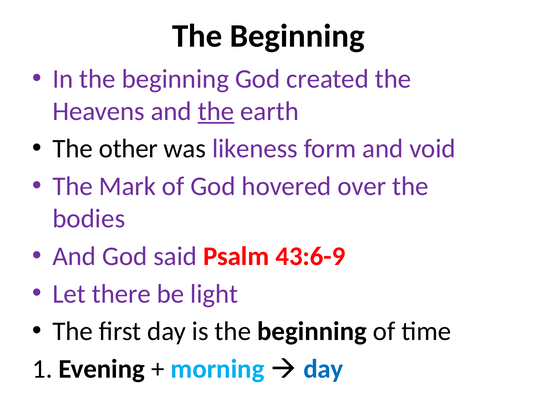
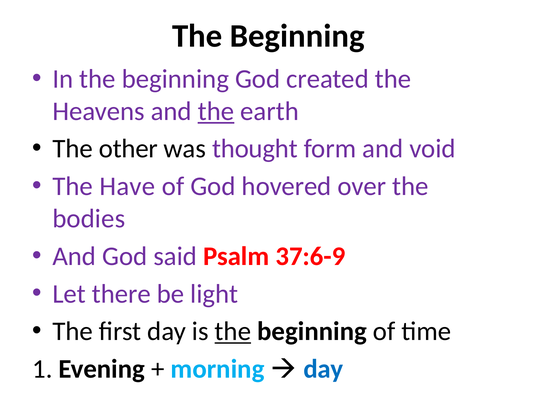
likeness: likeness -> thought (255, 149)
Mark: Mark -> Have (127, 186)
43:6-9: 43:6-9 -> 37:6-9 (310, 256)
the underline: none -> present (233, 331)
